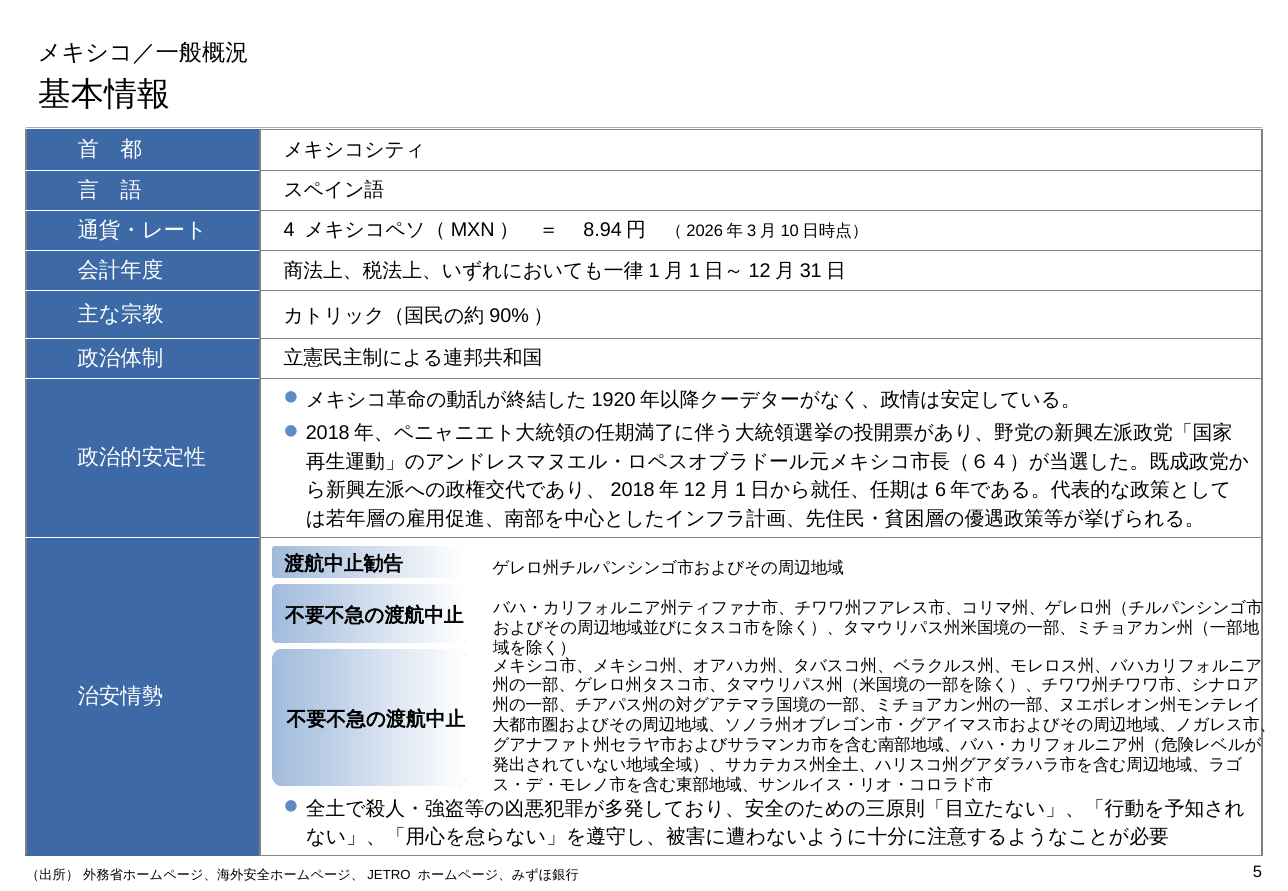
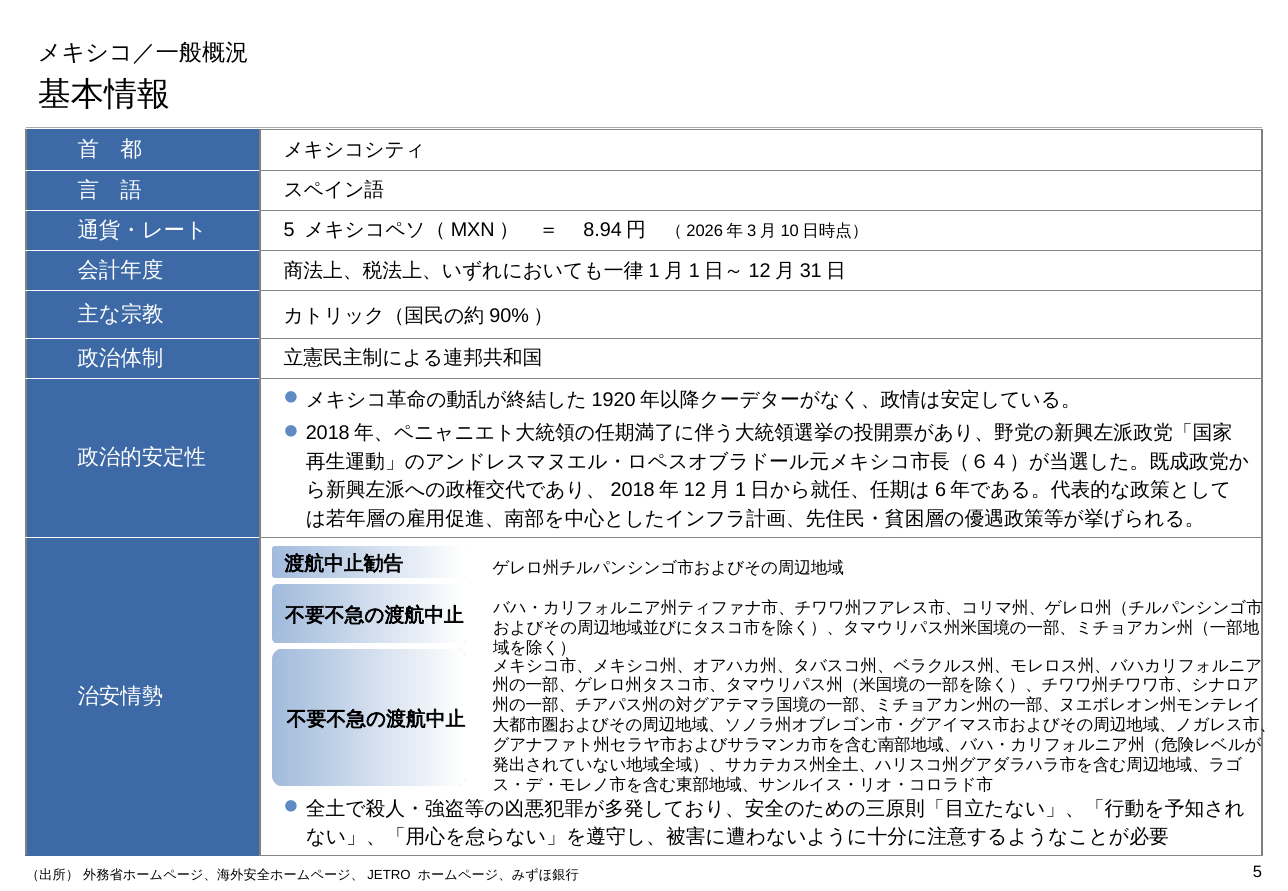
4: 4 -> 5 (289, 231)
